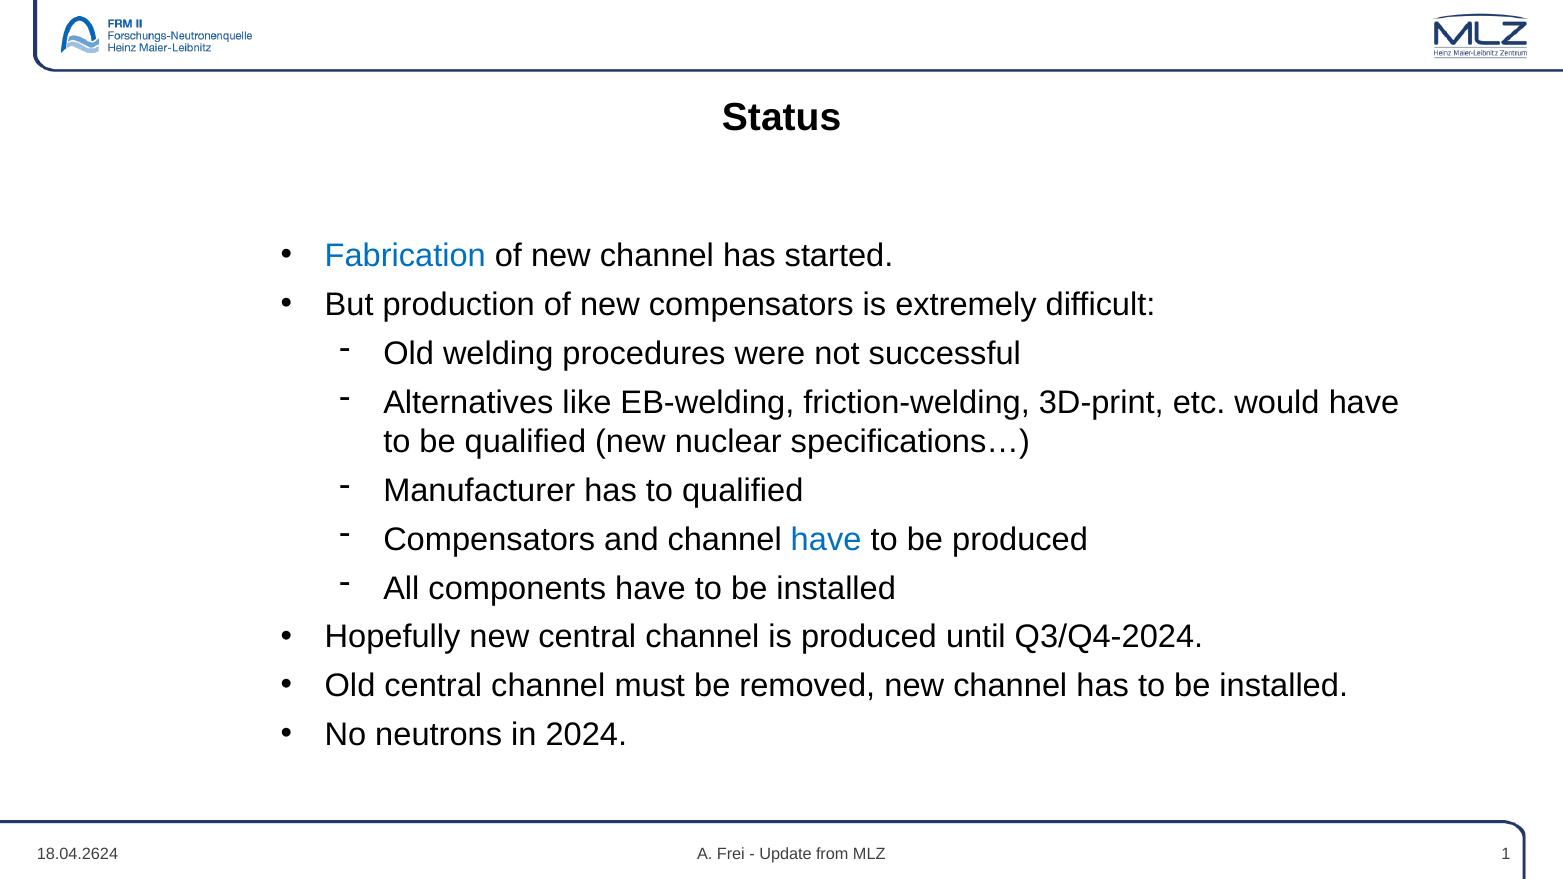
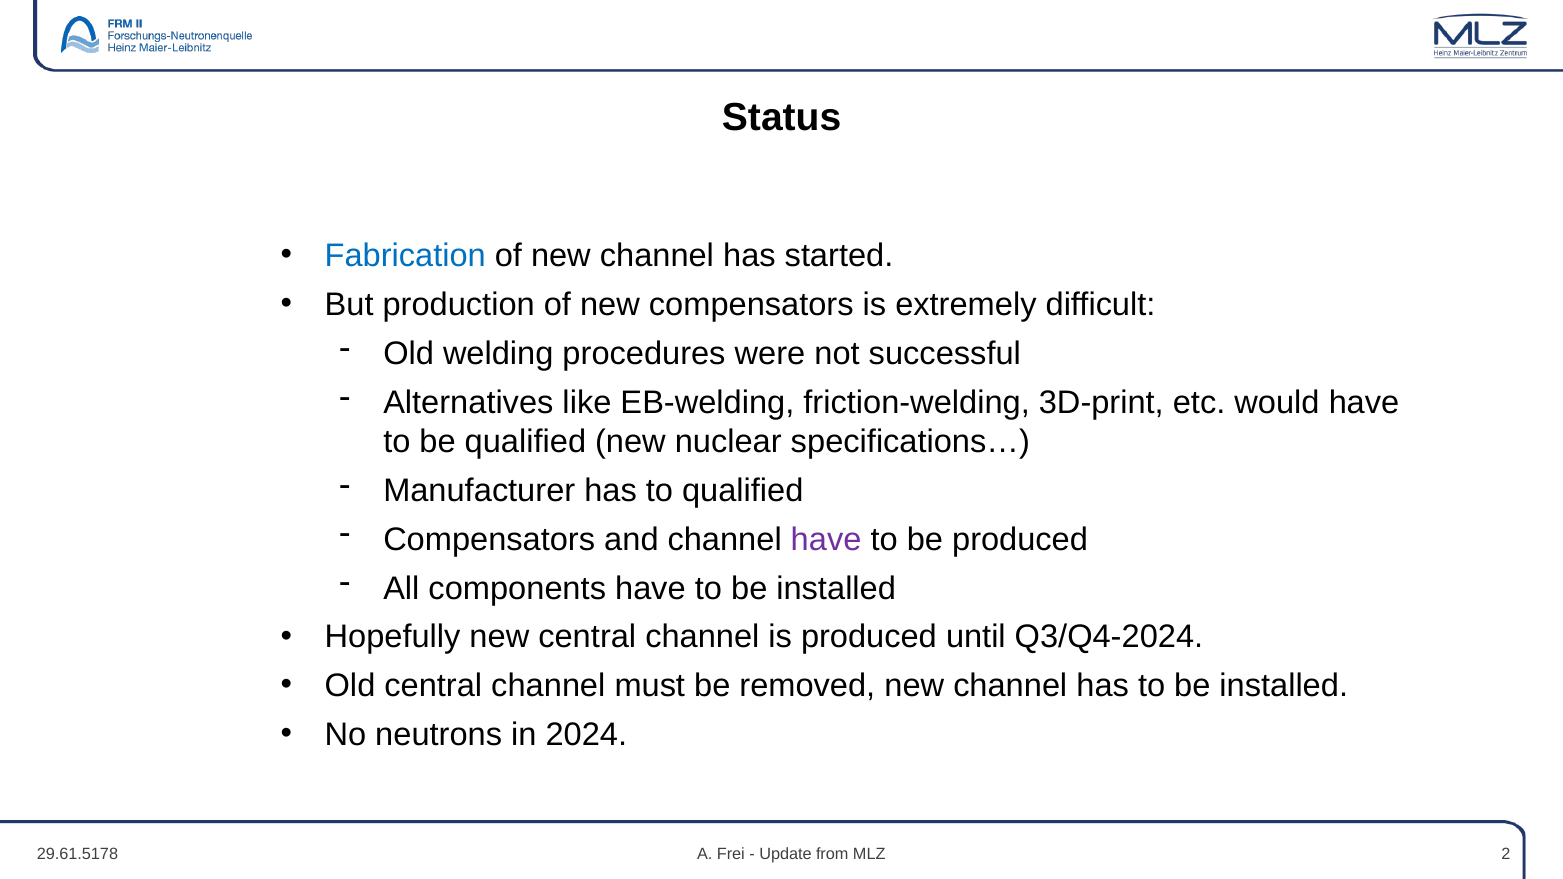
have colour: blue -> purple (826, 540)
18.04.2624: 18.04.2624 -> 29.61.5178 (77, 854)
1: 1 -> 2 (1506, 854)
